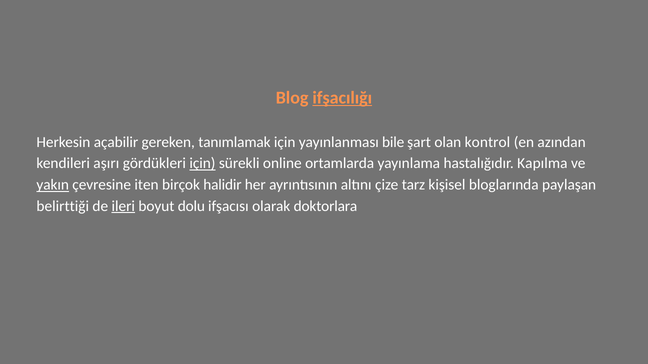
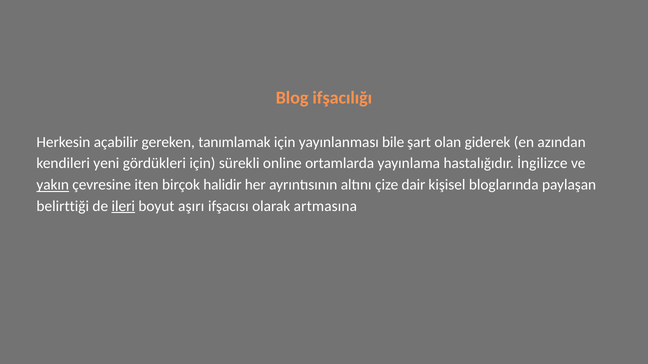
ifşacılığı underline: present -> none (342, 98)
kontrol: kontrol -> giderek (488, 142)
aşırı: aşırı -> yeni (106, 164)
için underline: present -> none (202, 164)
Kapılma: Kapılma -> İngilizce (542, 164)
tarz: tarz -> dair (413, 185)
dolu: dolu -> aşırı (191, 206)
doktorlara: doktorlara -> artmasına (325, 206)
